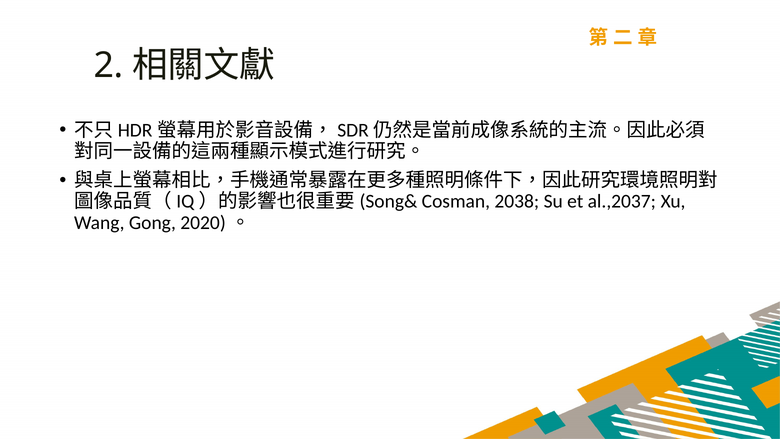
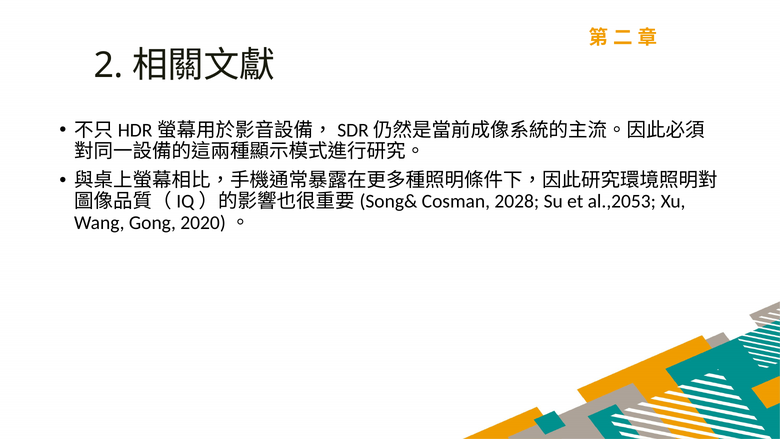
2038: 2038 -> 2028 (517, 201)
al.,2037: al.,2037 -> al.,2053 (622, 201)
